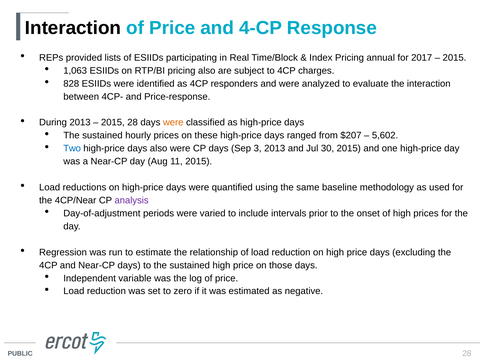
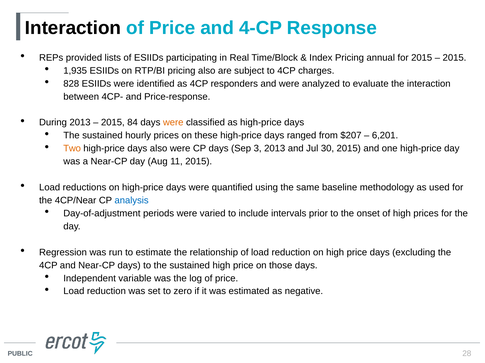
for 2017: 2017 -> 2015 (422, 58)
1,063: 1,063 -> 1,935 (75, 71)
2015 28: 28 -> 84 (133, 123)
5,602: 5,602 -> 6,201 (385, 136)
Two colour: blue -> orange (72, 149)
analysis colour: purple -> blue (132, 201)
